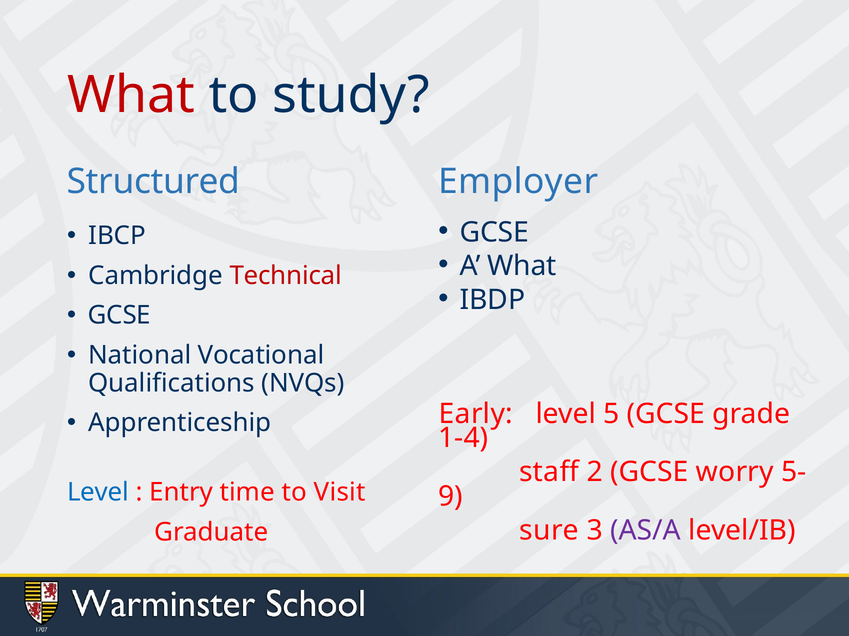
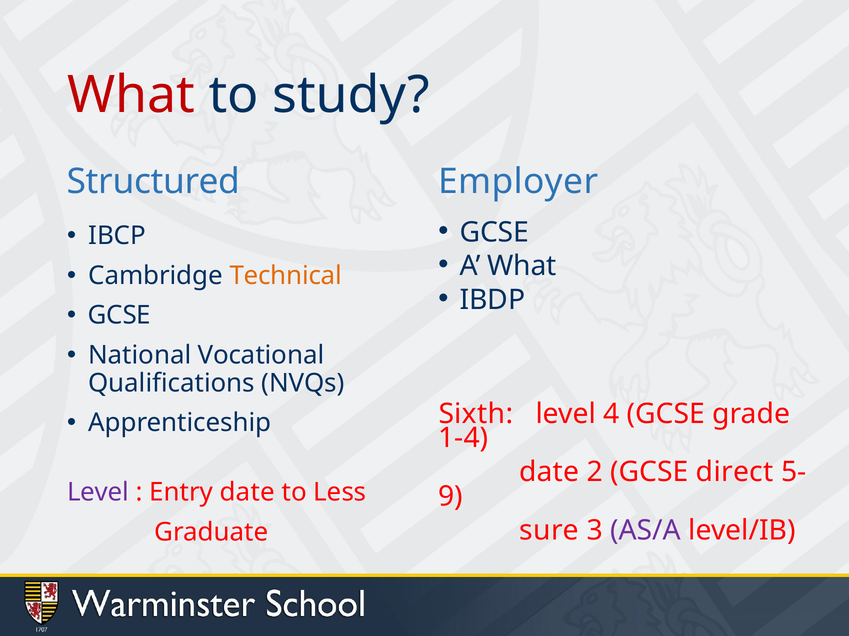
Technical colour: red -> orange (286, 276)
Early: Early -> Sixth (476, 414)
5: 5 -> 4 (611, 414)
staff: staff -> date (549, 473)
worry: worry -> direct (735, 473)
Level colour: blue -> purple (98, 493)
Entry time: time -> date (247, 493)
Visit: Visit -> Less (340, 493)
